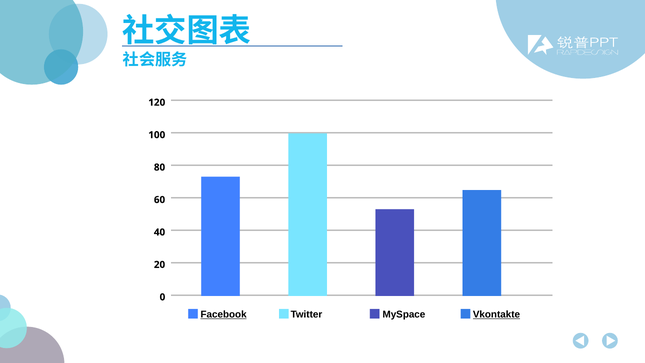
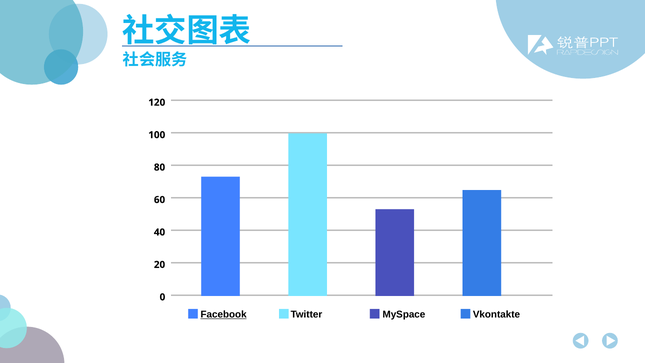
Vkontakte underline: present -> none (496, 315)
